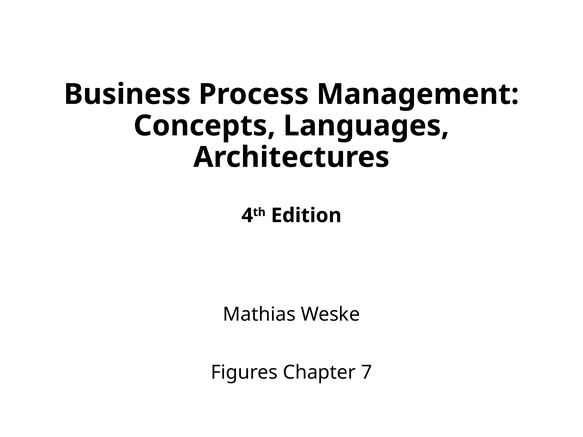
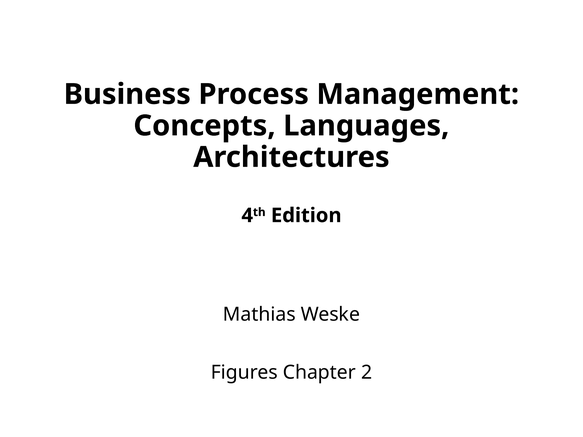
7: 7 -> 2 (367, 373)
